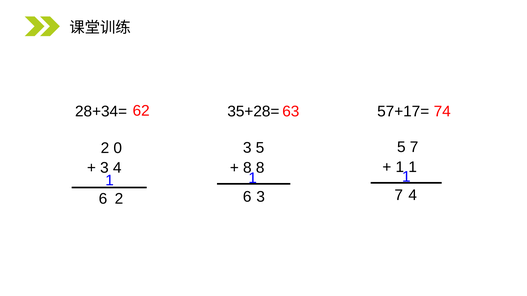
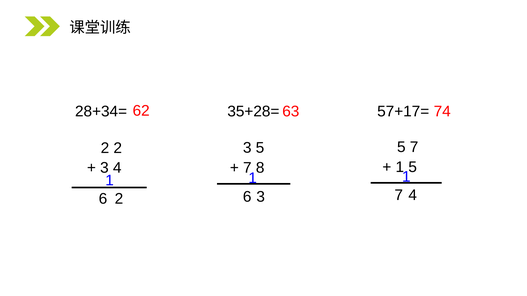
2 0: 0 -> 2 (118, 148)
1: 1 -> 5 (413, 168)
8: 8 -> 7 (247, 168)
